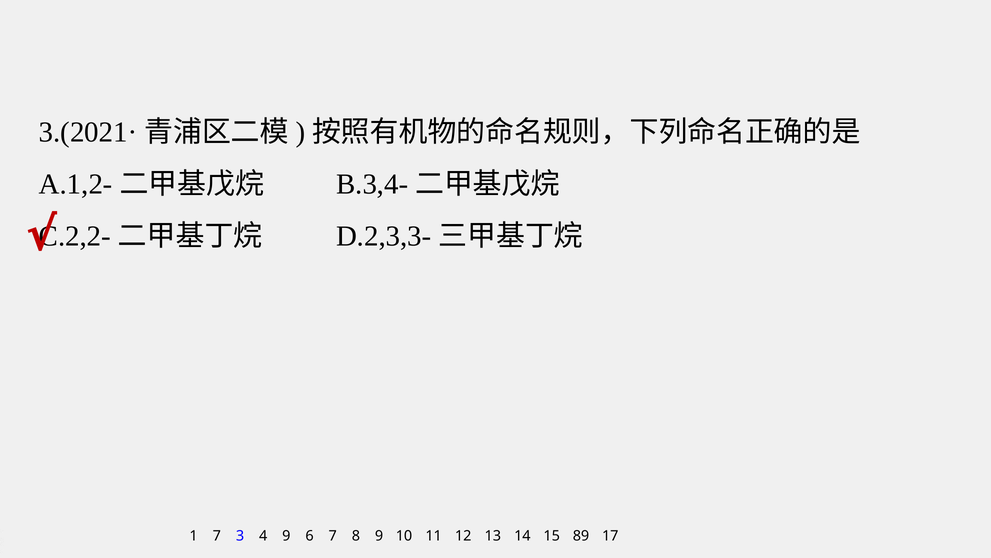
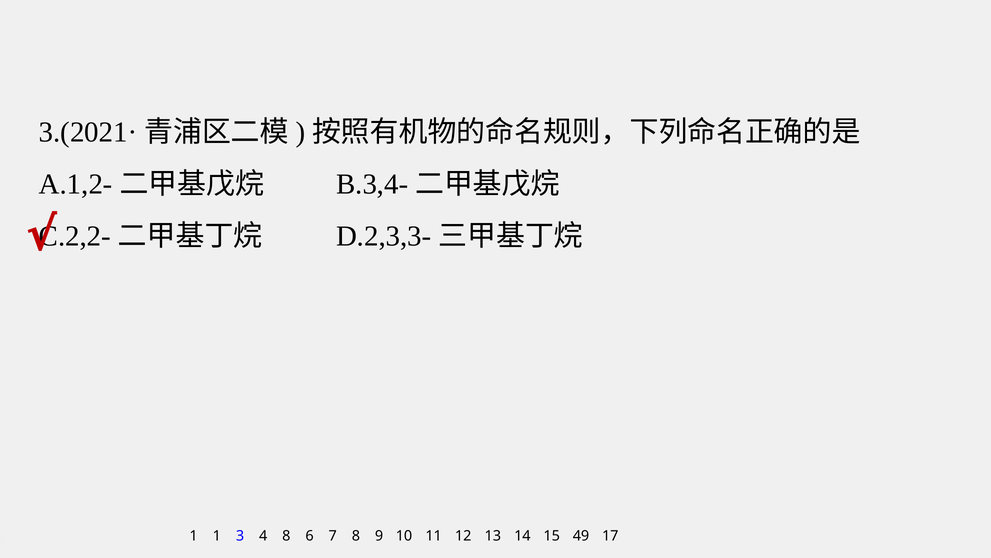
1 7: 7 -> 1 (217, 536)
4 9: 9 -> 8 (286, 536)
89: 89 -> 49 (581, 536)
